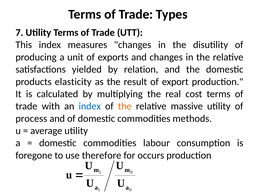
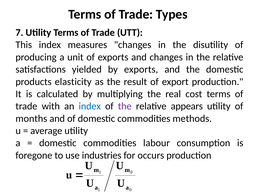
by relation: relation -> exports (141, 69)
the colour: orange -> purple (125, 106)
massive: massive -> appears (187, 106)
process: process -> months (31, 118)
therefore: therefore -> industries (102, 155)
